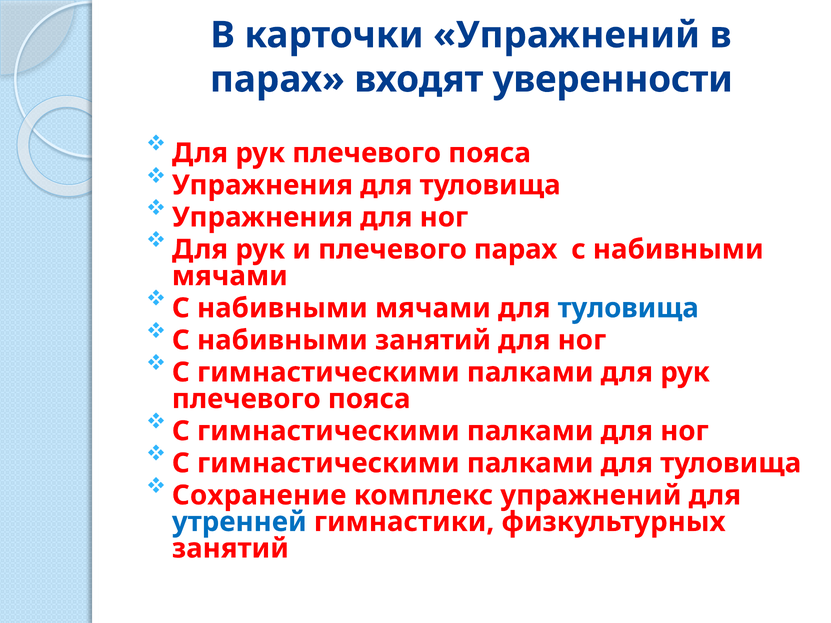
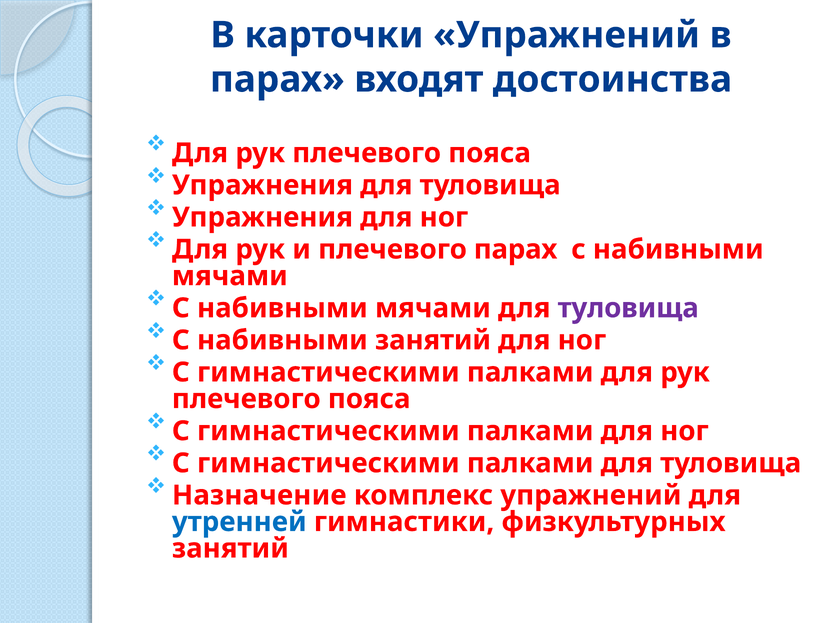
уверенности: уверенности -> достоинства (613, 79)
туловища colour: blue -> purple (628, 308)
Сохранение: Сохранение -> Назначение (259, 495)
